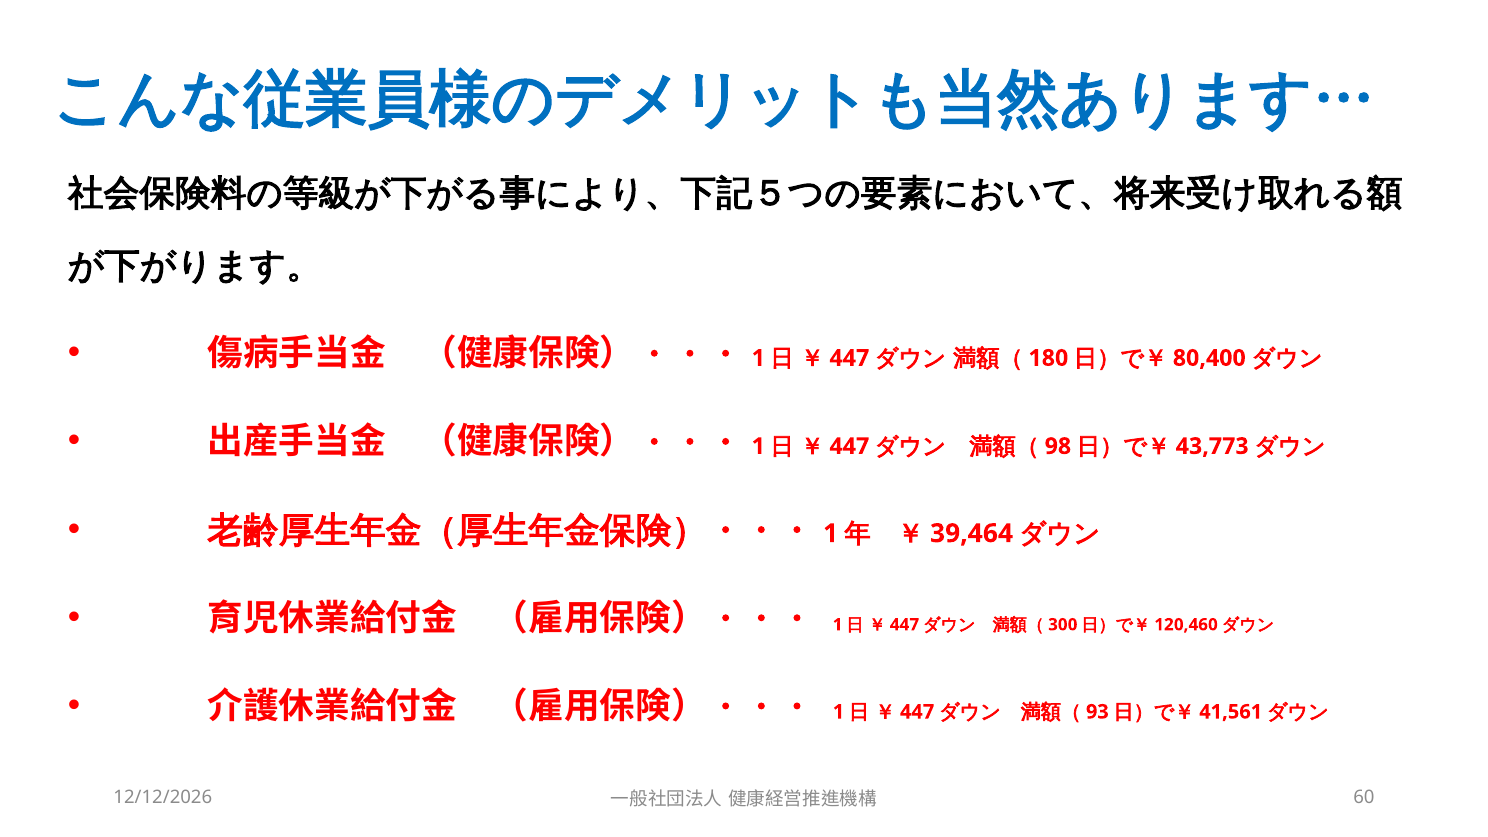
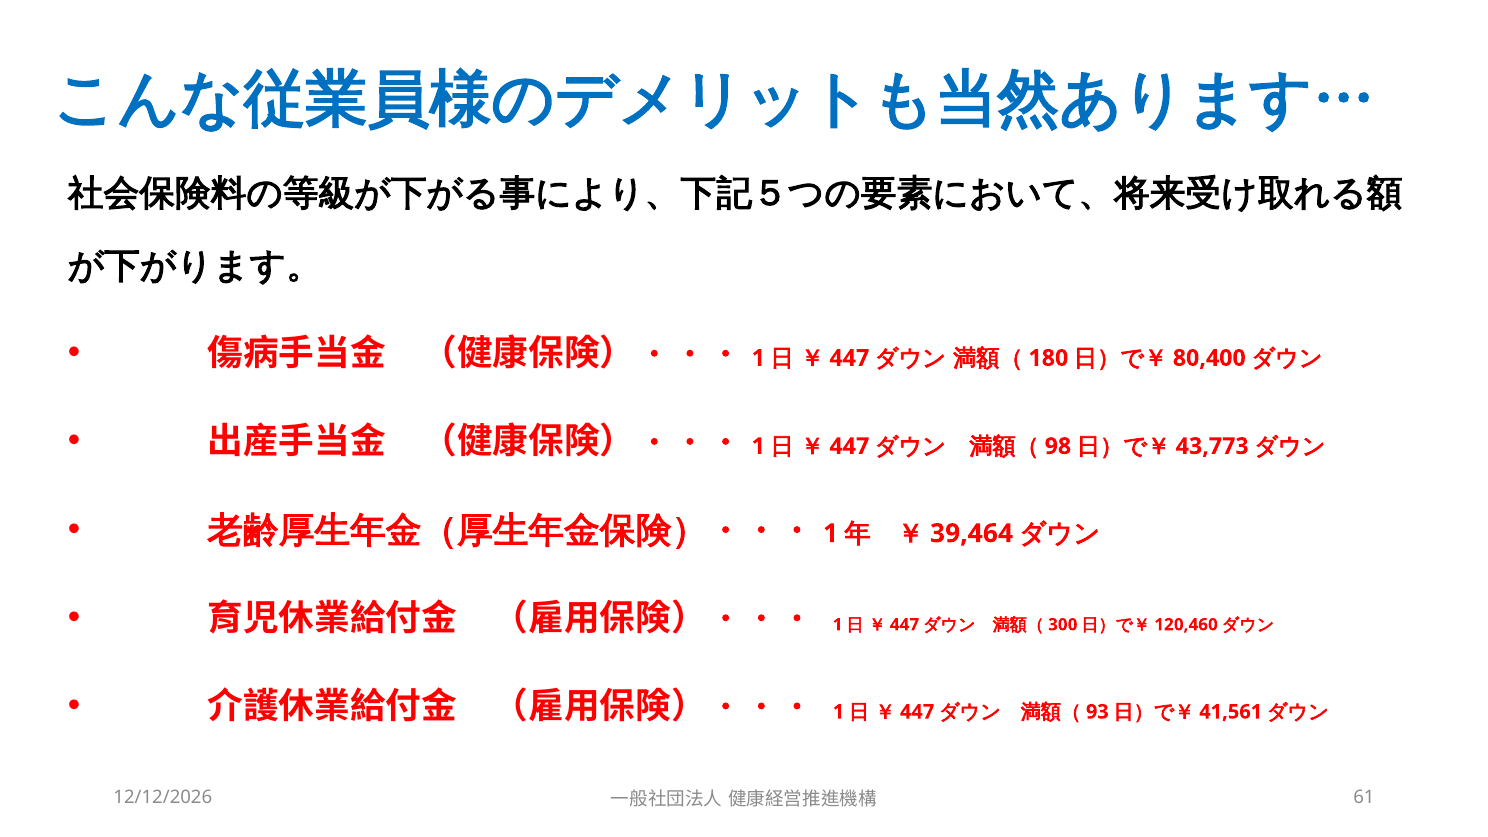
60: 60 -> 61 (1364, 798)
